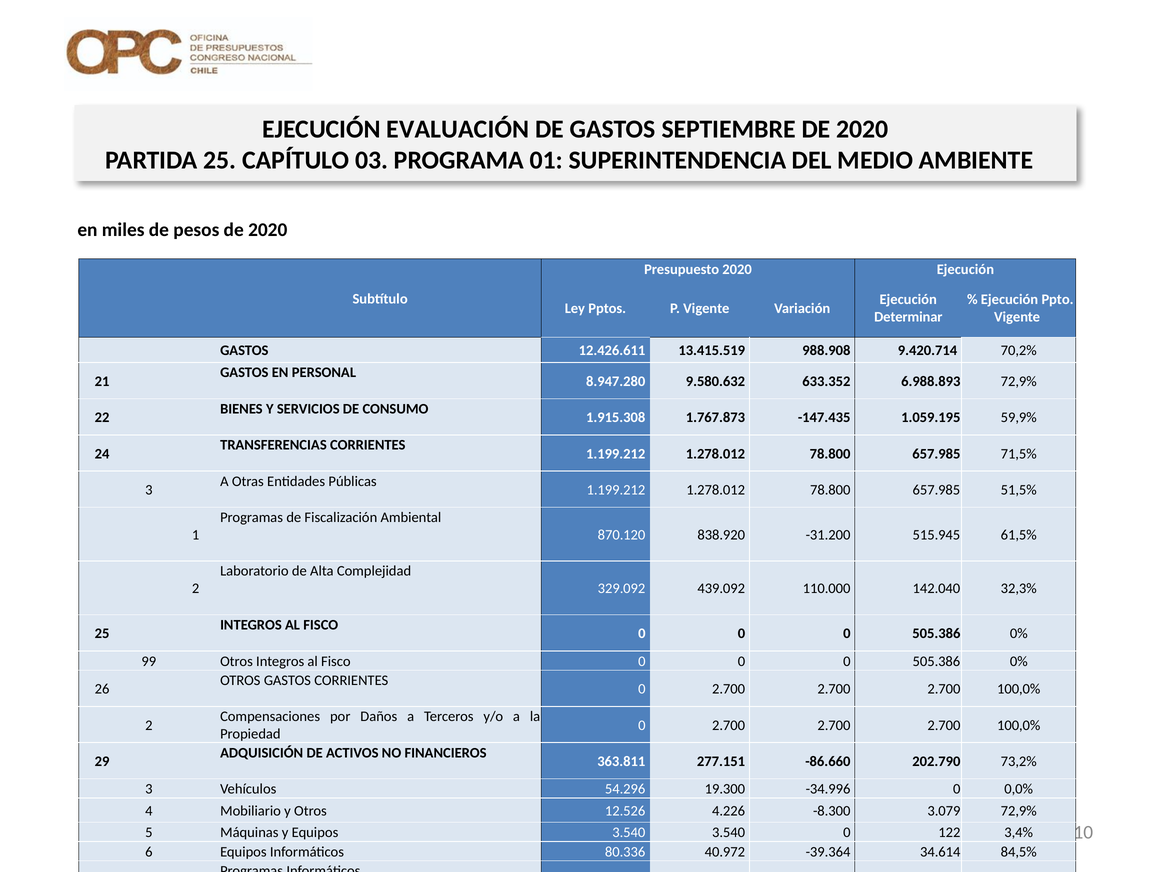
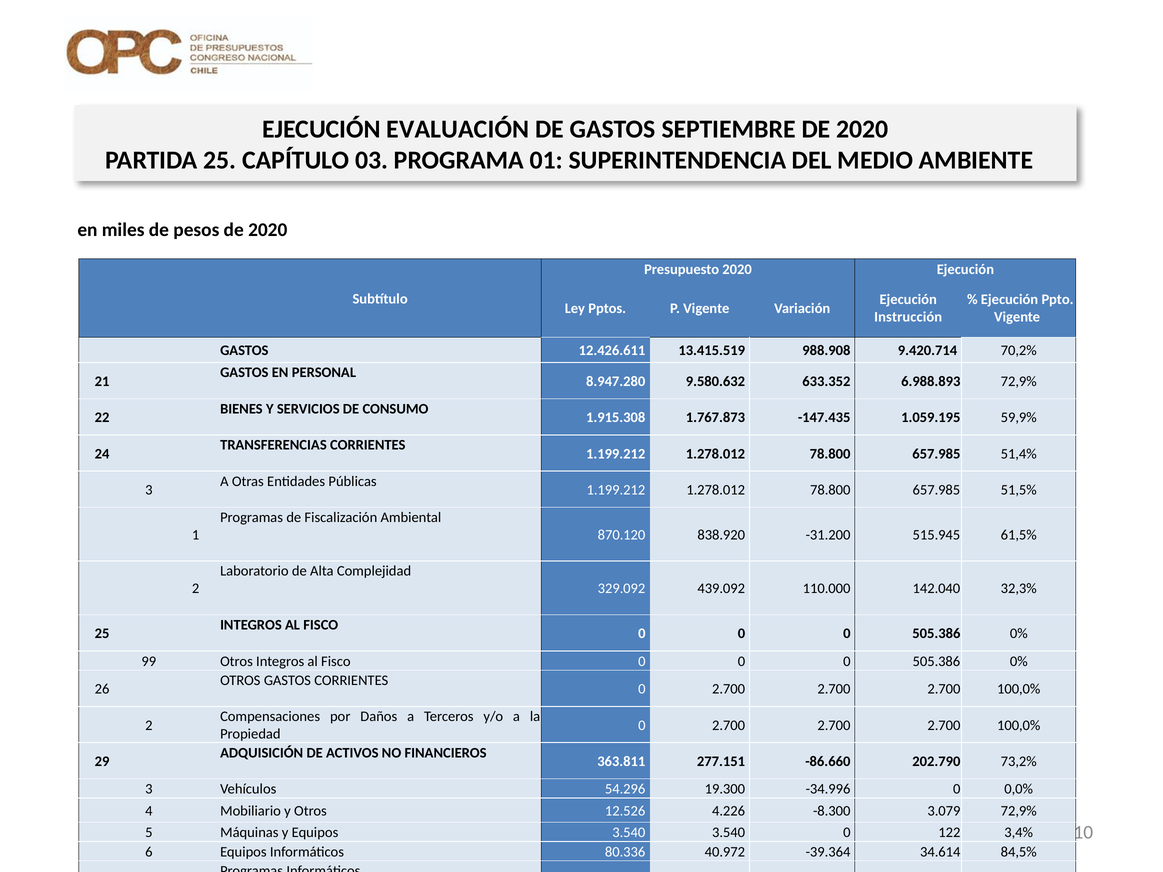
Determinar: Determinar -> Instrucción (908, 317)
71,5%: 71,5% -> 51,4% (1019, 454)
